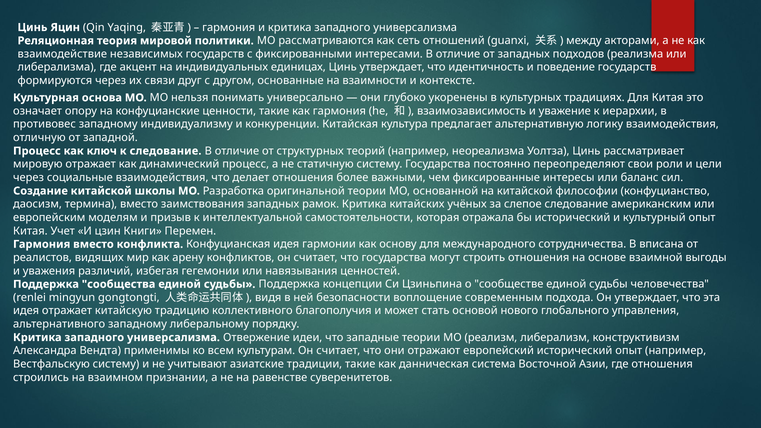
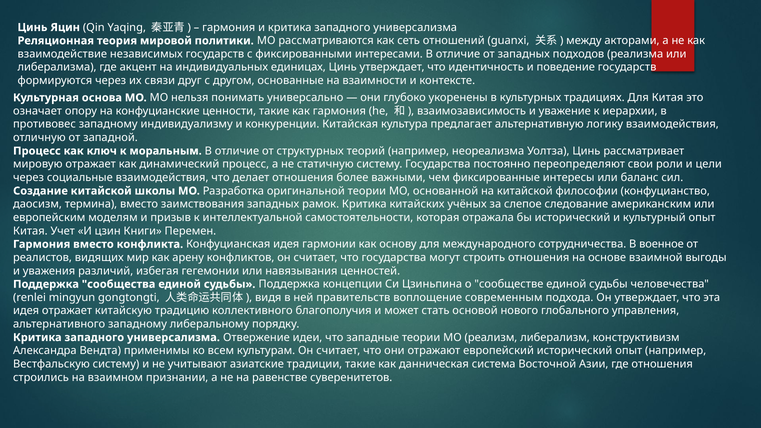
к следование: следование -> моральным (166, 151)
вписана: вписана -> военное (661, 244)
безопасности: безопасности -> правительств (353, 298)
